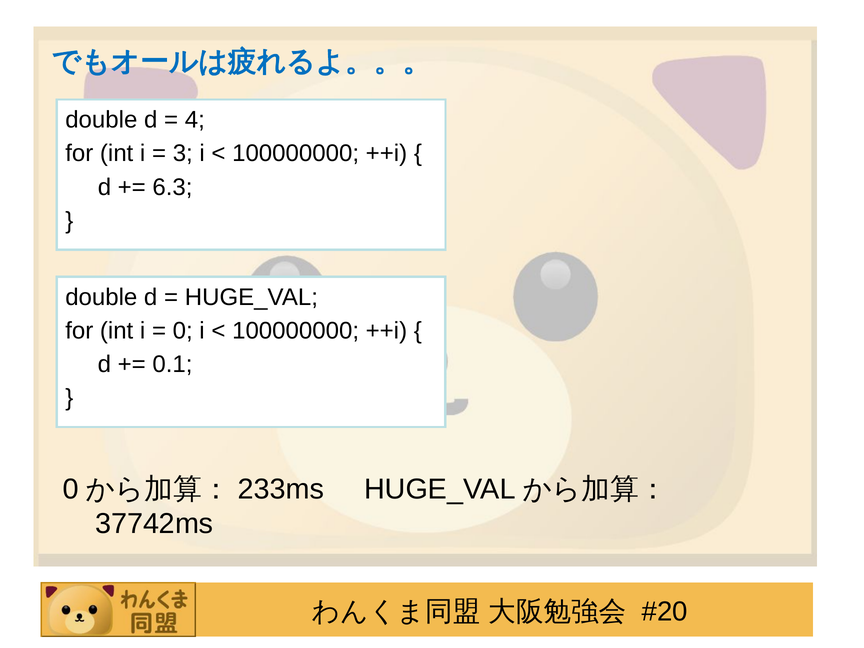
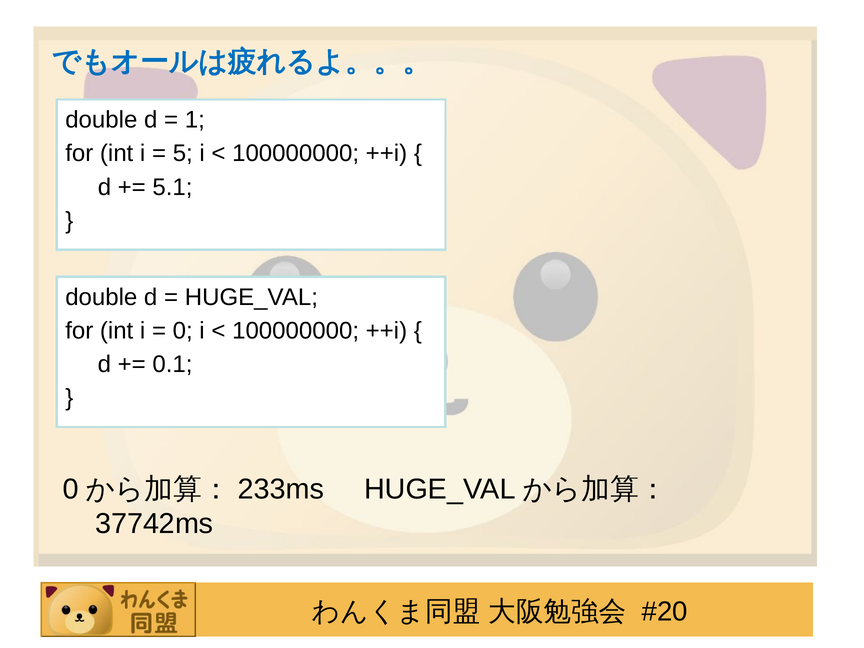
4: 4 -> 1 (195, 120)
3: 3 -> 5 (183, 153)
6.3: 6.3 -> 5.1 (172, 187)
